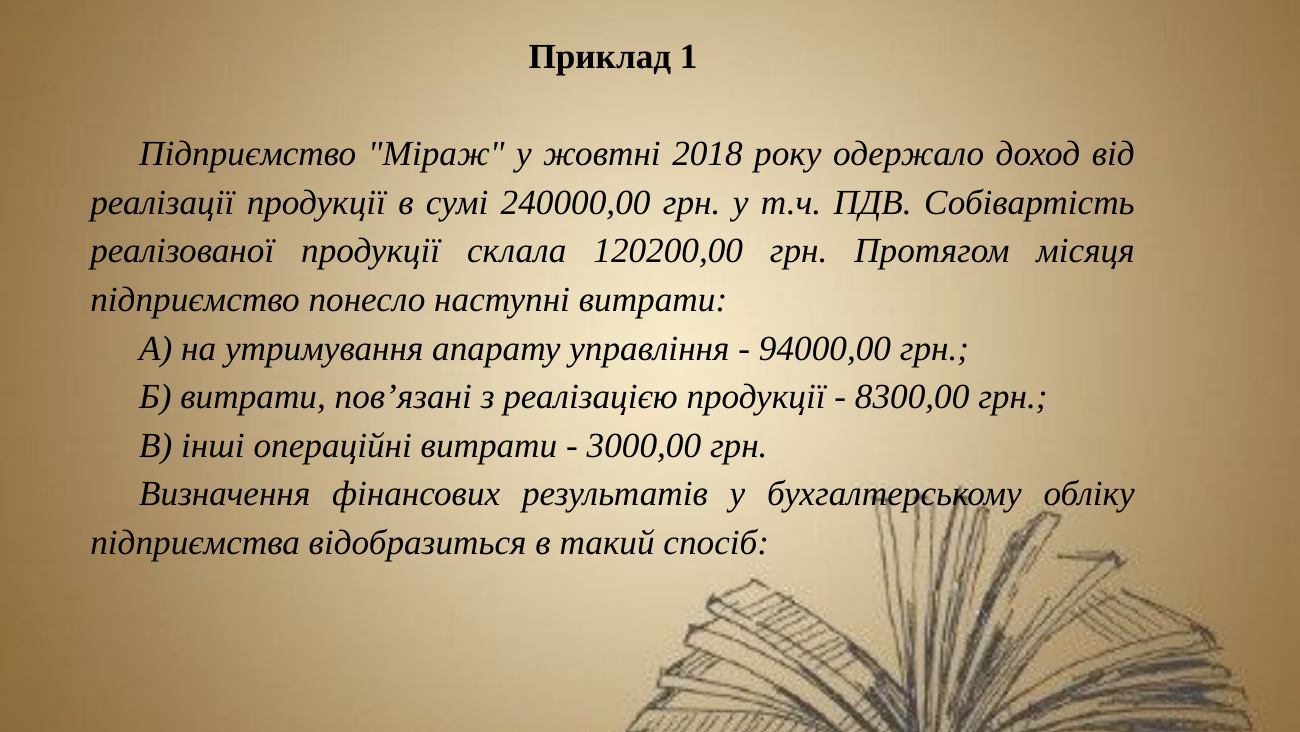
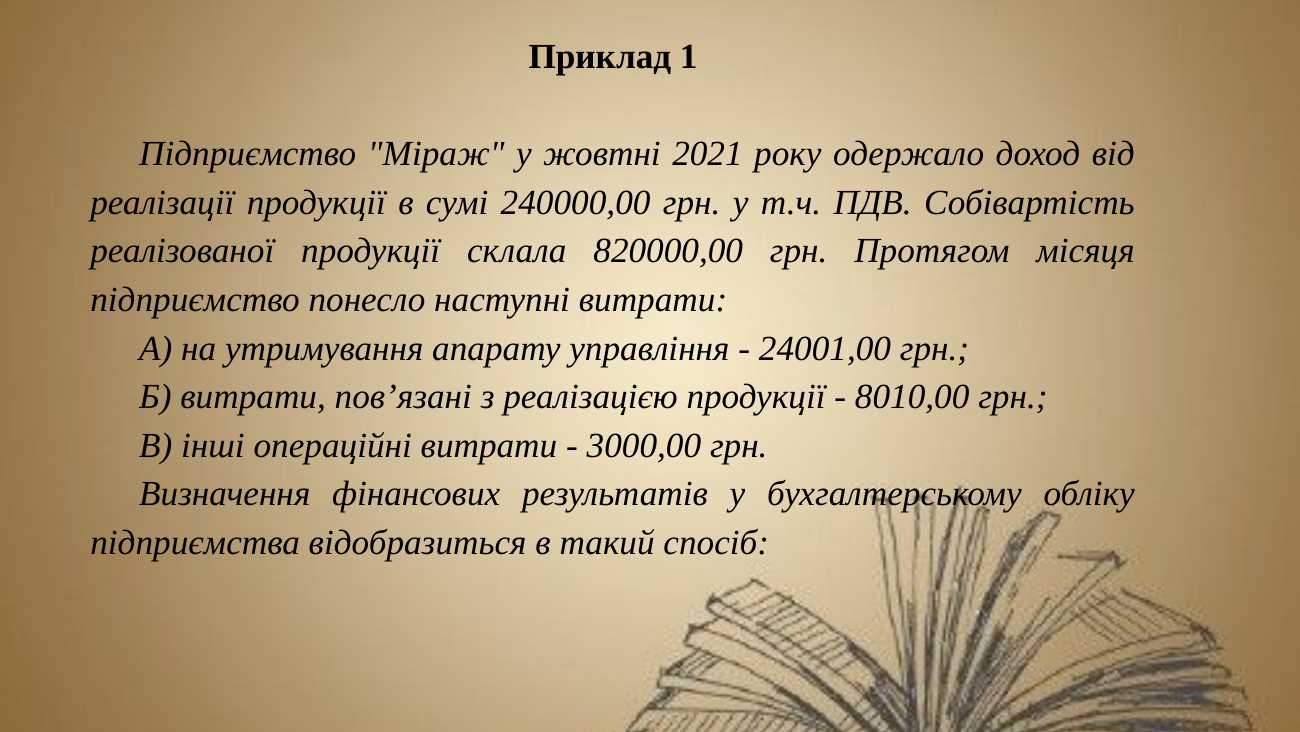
2018: 2018 -> 2021 (707, 154)
120200,00: 120200,00 -> 820000,00 (668, 251)
94000,00: 94000,00 -> 24001,00 (825, 348)
8300,00: 8300,00 -> 8010,00 (912, 397)
